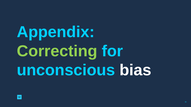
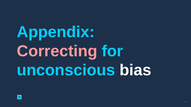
Correcting colour: light green -> pink (57, 51)
